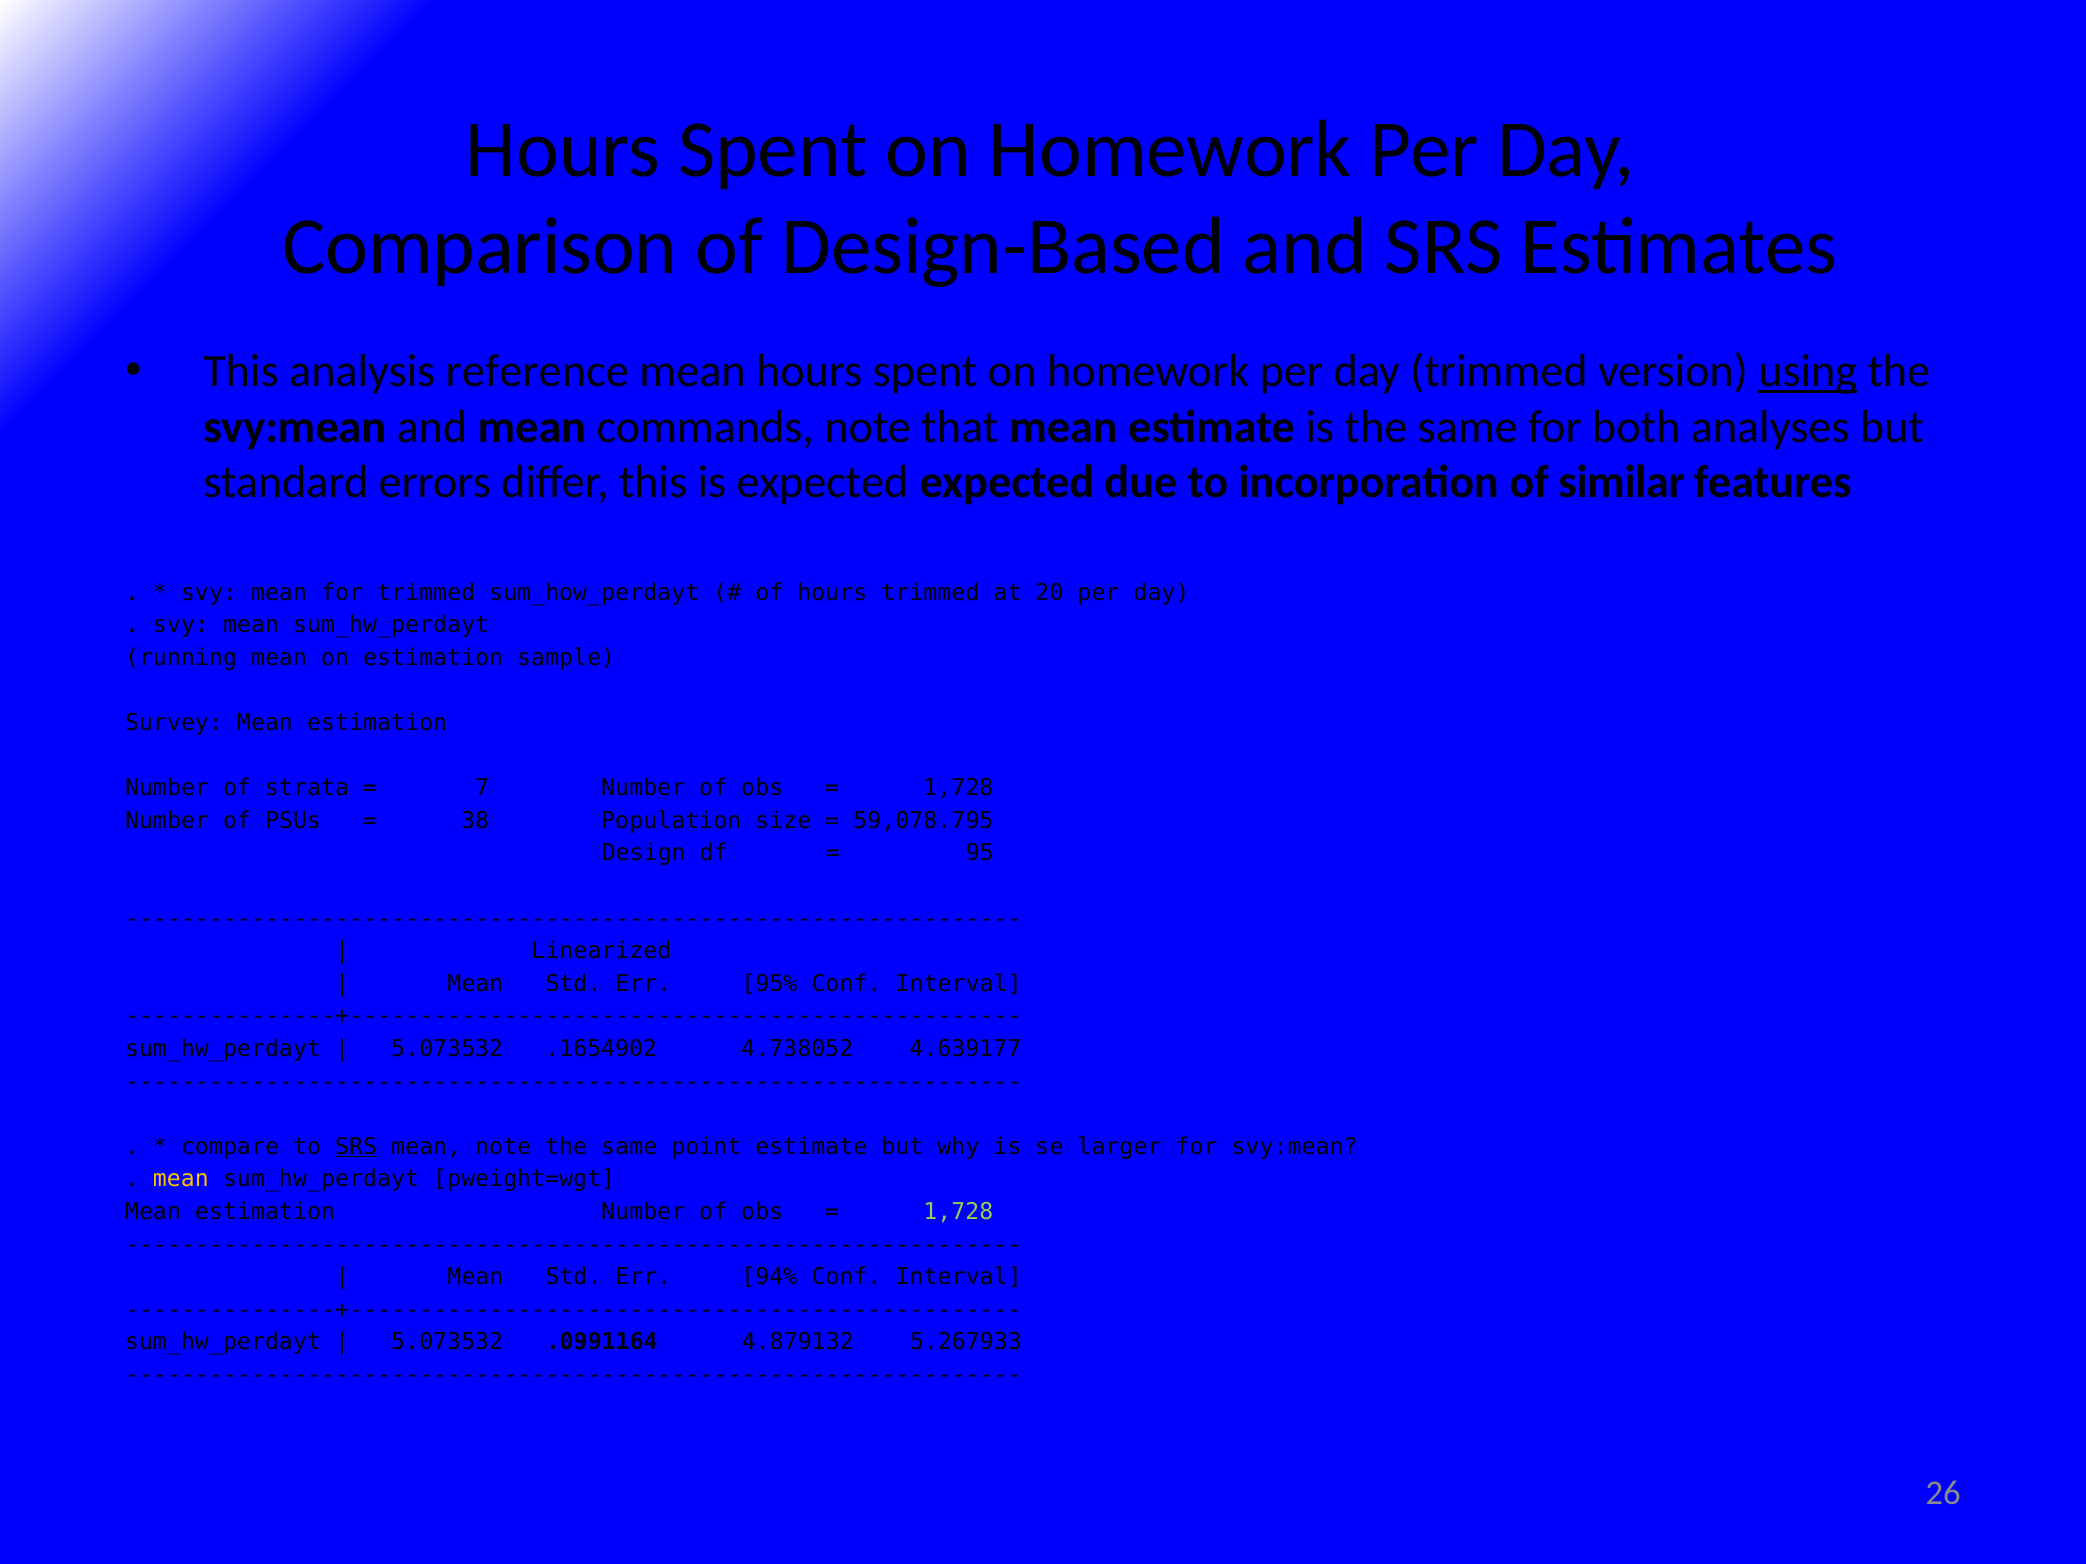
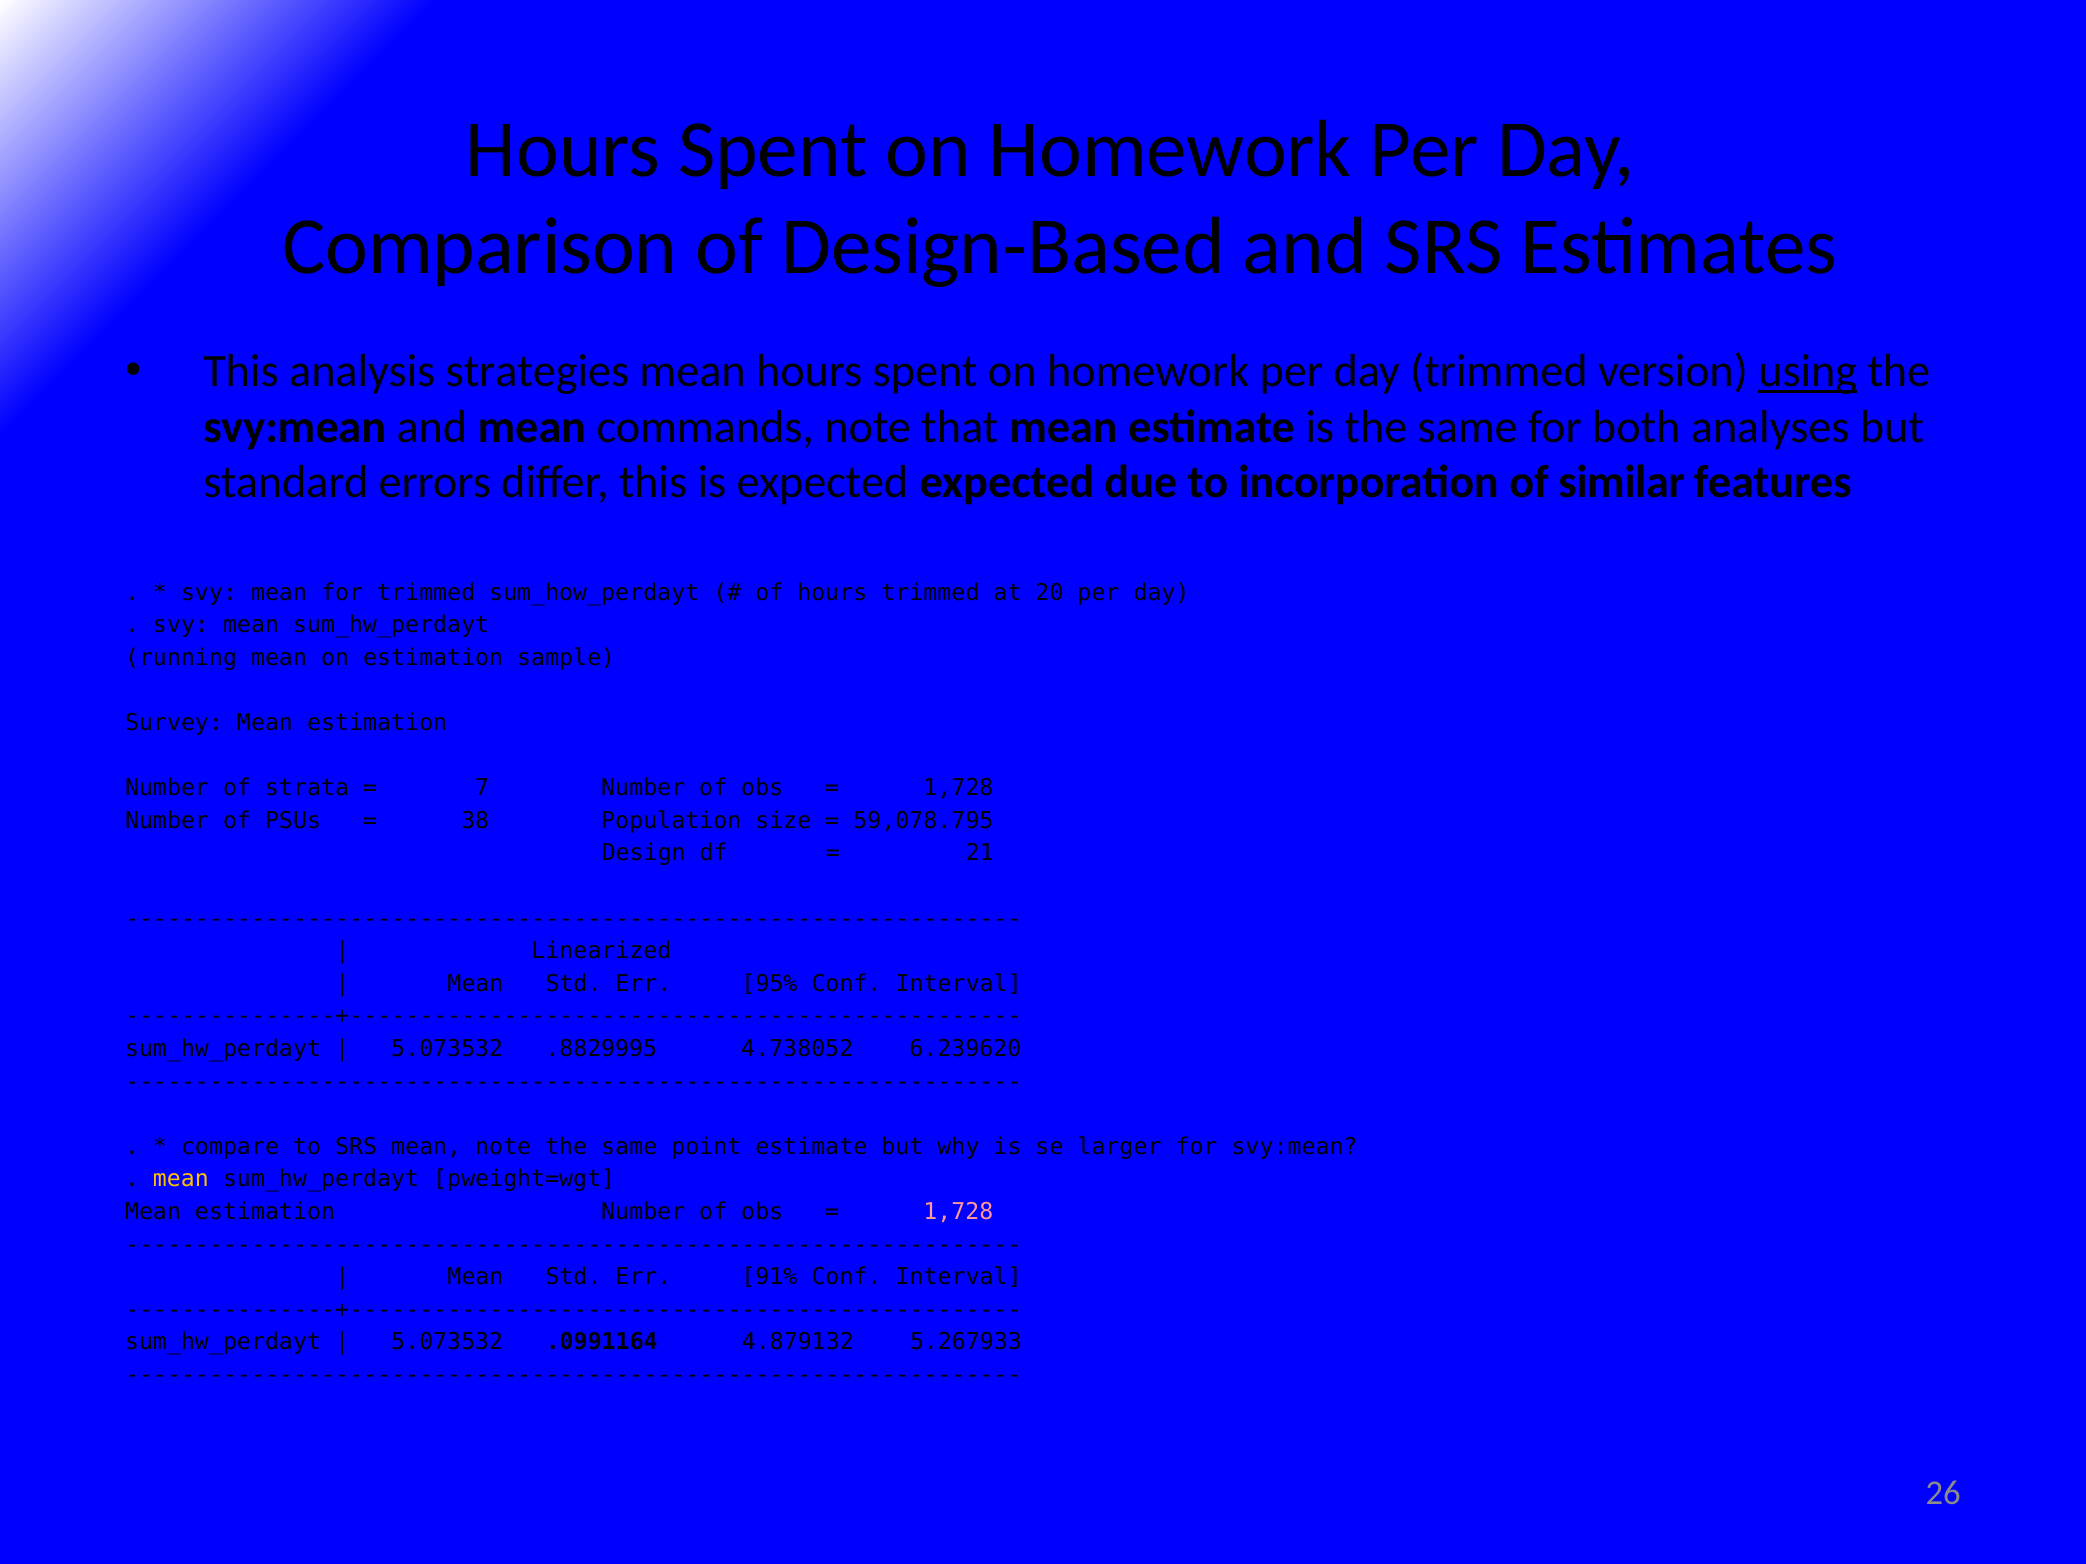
reference: reference -> strategies (537, 372)
95: 95 -> 21 (980, 854)
.1654902: .1654902 -> .8829995 (601, 1049)
4.639177: 4.639177 -> 6.239620 (965, 1049)
SRS underline: present -> none (356, 1147)
1,728 colour: light green -> pink (958, 1212)
94%: 94% -> 91% (769, 1277)
